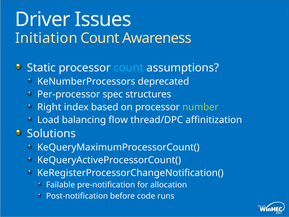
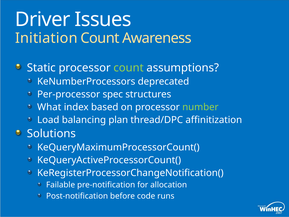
count colour: light blue -> light green (129, 68)
Right: Right -> What (49, 107)
flow: flow -> plan (118, 120)
